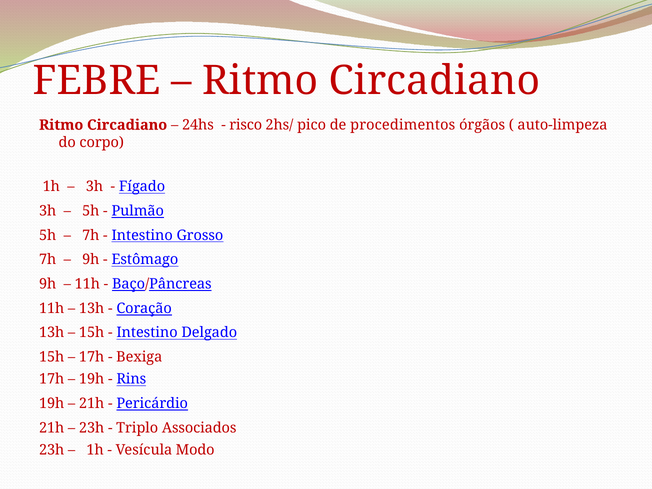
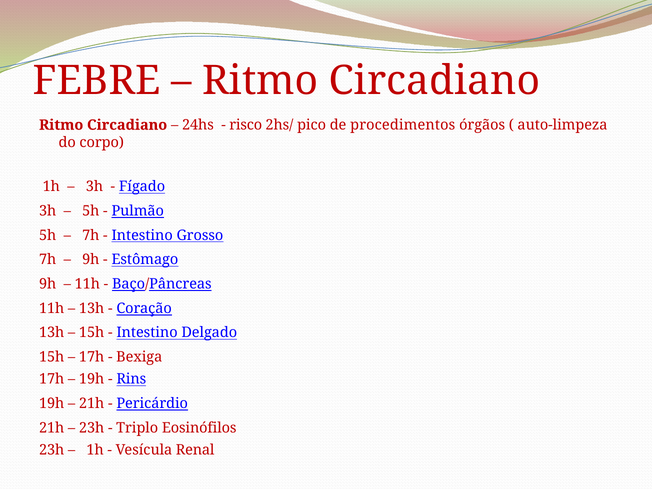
Associados: Associados -> Eosinófilos (199, 428)
Modo: Modo -> Renal (195, 450)
